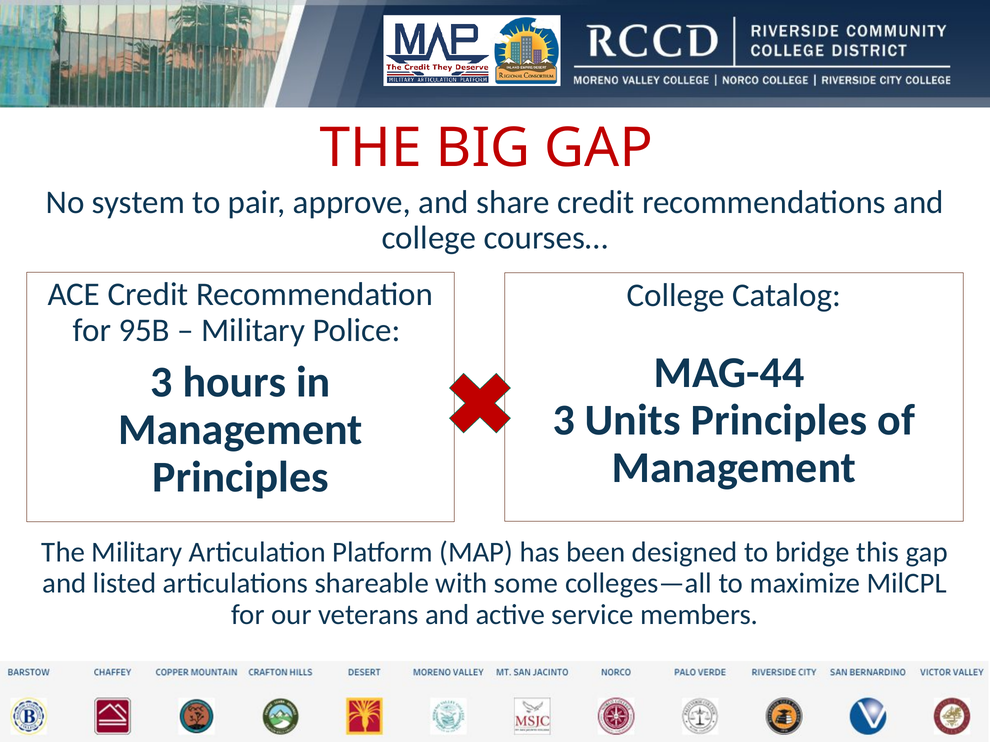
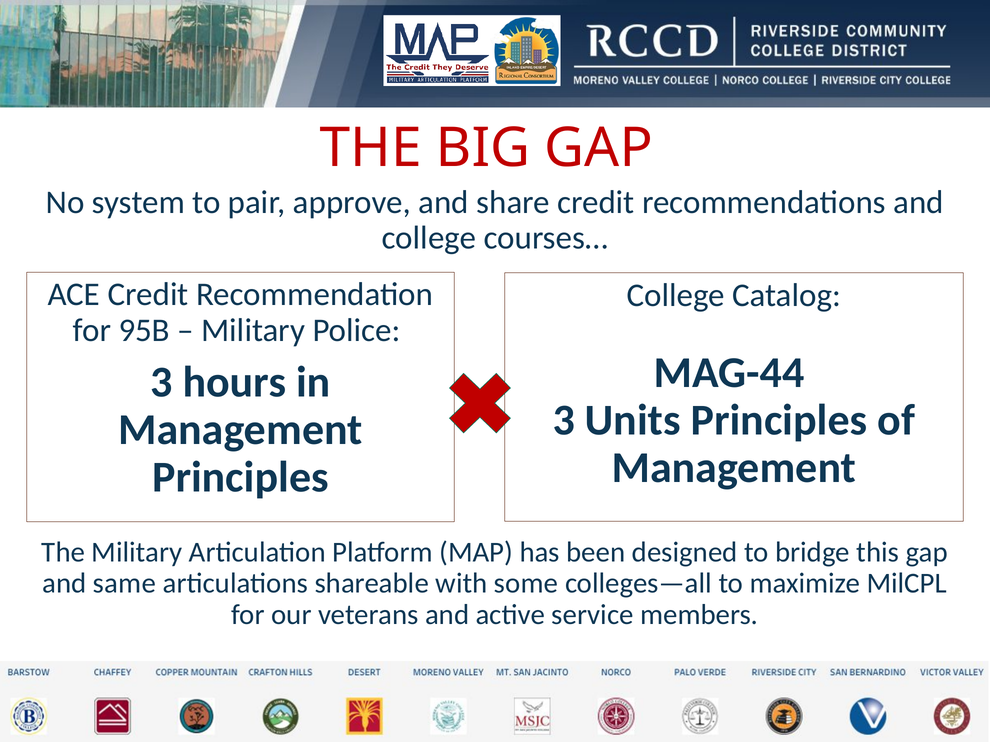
listed: listed -> same (125, 584)
